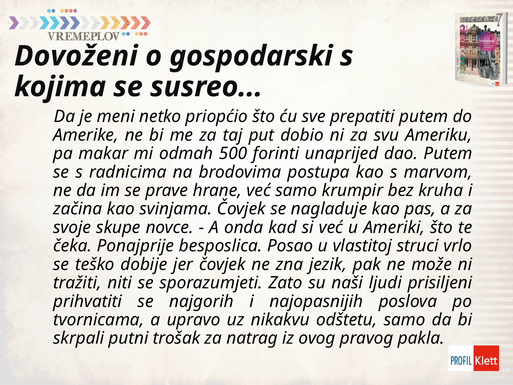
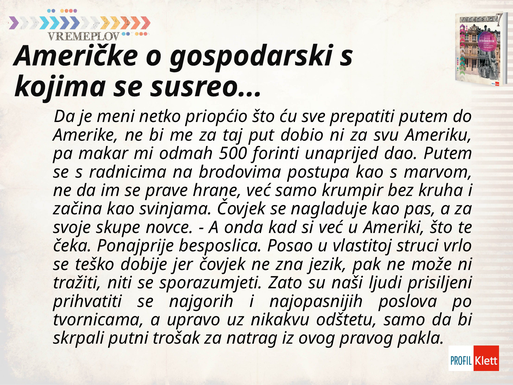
Dovoženi: Dovoženi -> Američke (76, 56)
